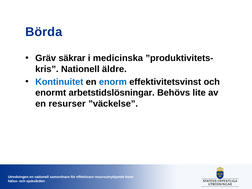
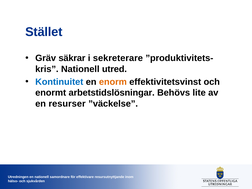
Börda: Börda -> Stället (44, 32)
medicinska: medicinska -> sekreterare (118, 58)
äldre: äldre -> utred (114, 69)
enorm colour: blue -> orange (113, 82)
